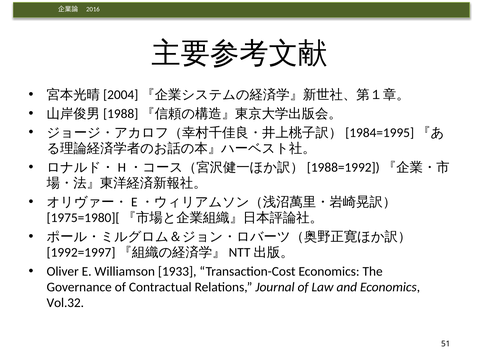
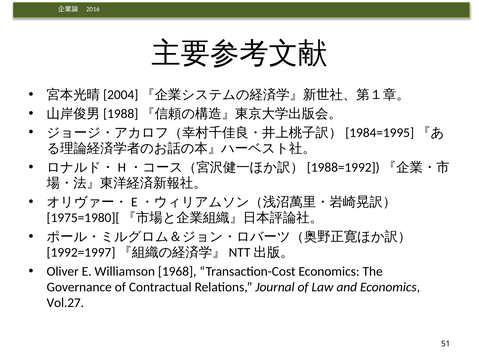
1933: 1933 -> 1968 (177, 272)
Vol.32: Vol.32 -> Vol.27 (65, 303)
